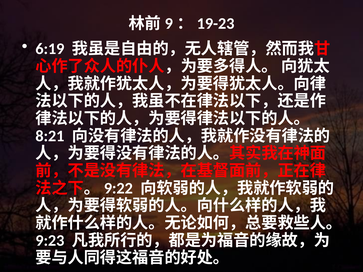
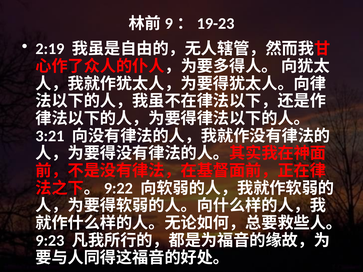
6:19: 6:19 -> 2:19 (50, 49)
8:21: 8:21 -> 3:21 (50, 136)
